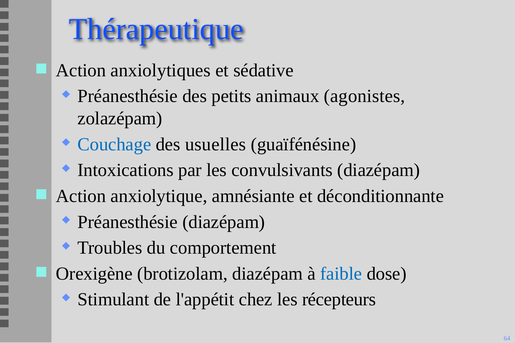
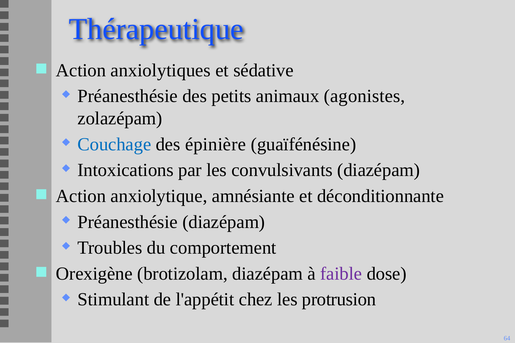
usuelles: usuelles -> épinière (216, 144)
faible colour: blue -> purple (341, 274)
récepteurs: récepteurs -> protrusion (339, 299)
